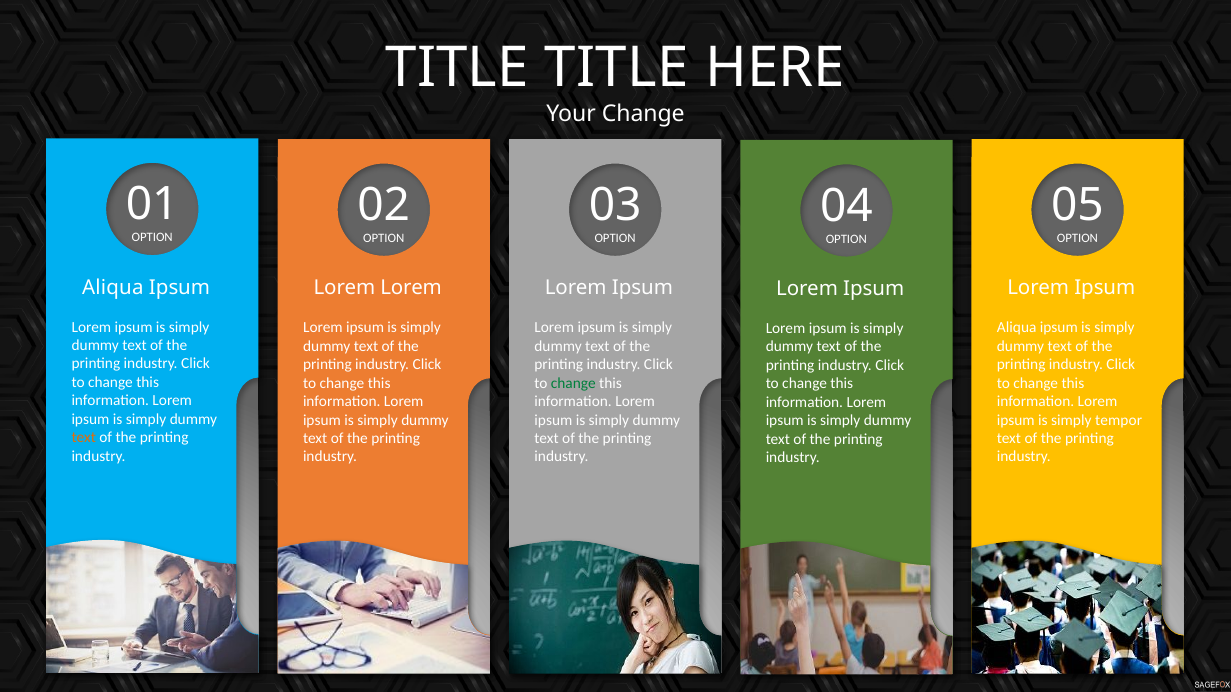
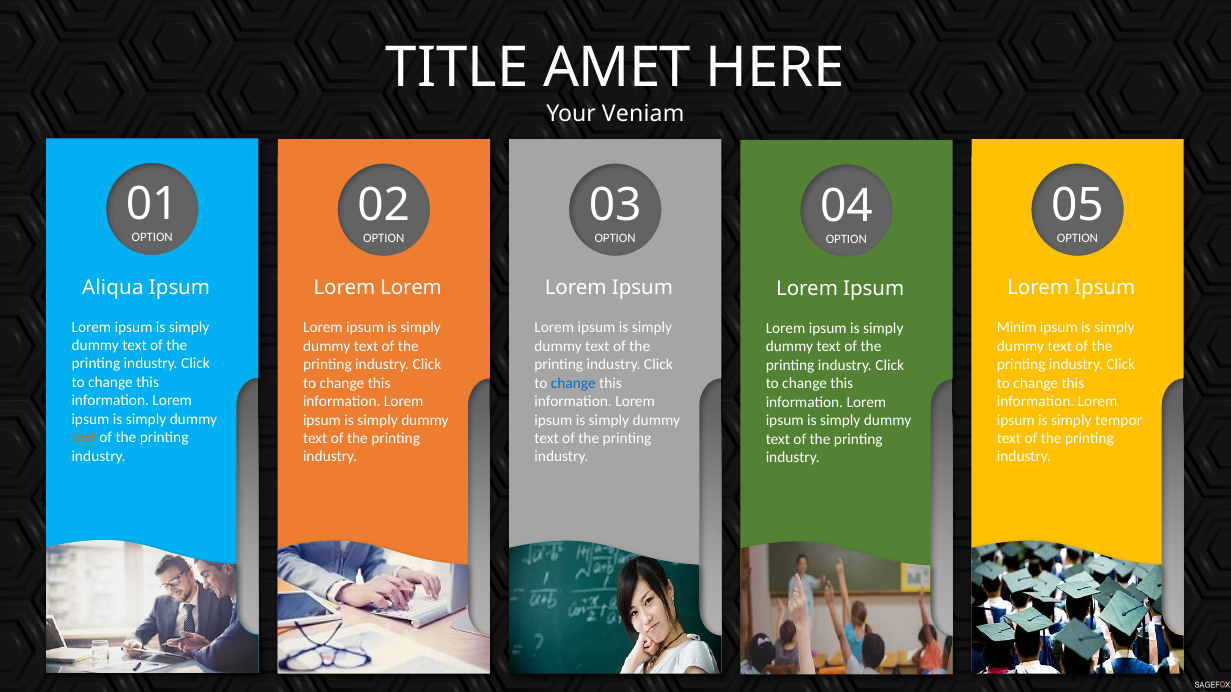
TITLE TITLE: TITLE -> AMET (617, 68)
Your Change: Change -> Veniam (643, 114)
Aliqua: Aliqua -> Minim (1017, 328)
change colour: green -> blue (573, 383)
